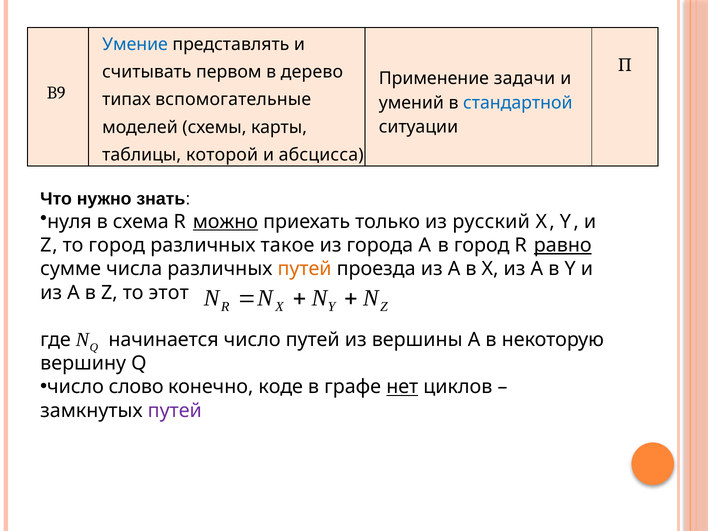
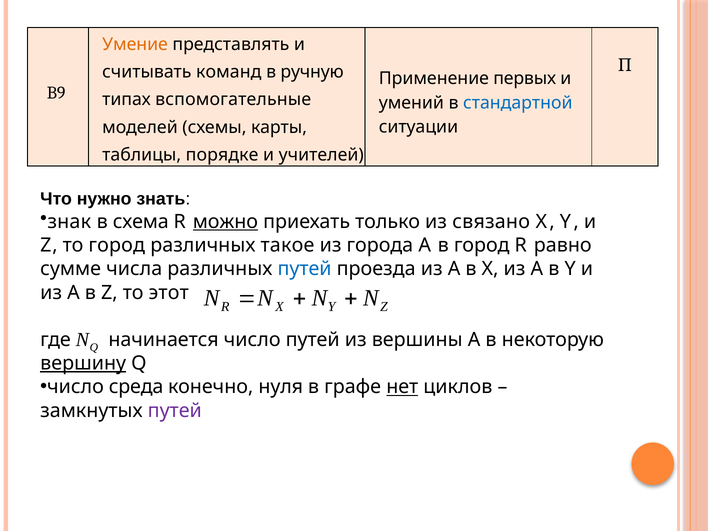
Умение colour: blue -> orange (135, 44)
первом: первом -> команд (229, 72)
дерево: дерево -> ручную (312, 72)
задачи: задачи -> первых (525, 79)
которой: которой -> порядке (222, 155)
абсцисса: абсцисса -> учителей (321, 155)
нуля: нуля -> знак (69, 222)
русский: русский -> связано (491, 222)
равно underline: present -> none (563, 245)
путей colour: orange -> blue (305, 269)
вершину underline: none -> present (83, 363)
слово: слово -> среда (136, 387)
коде: коде -> нуля (281, 387)
